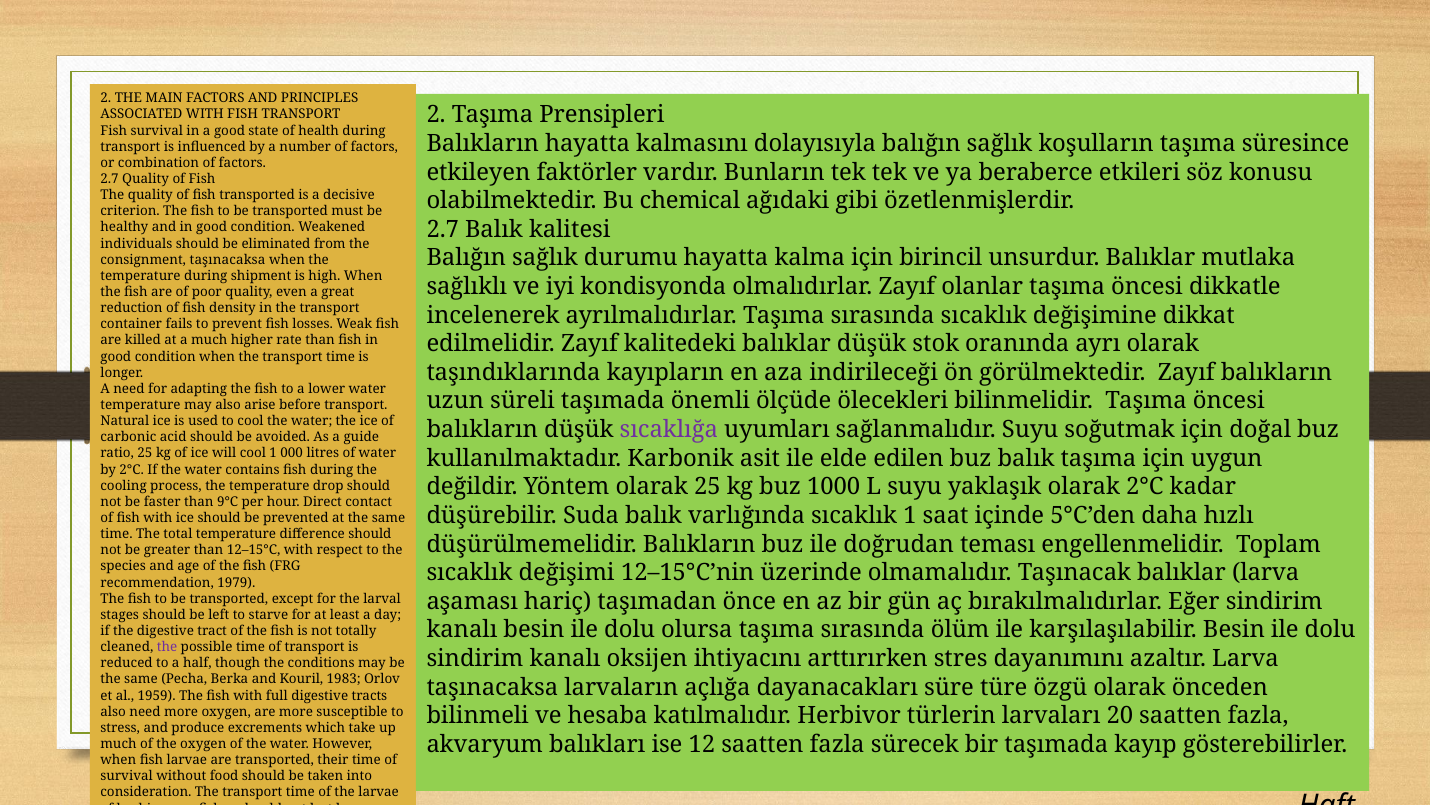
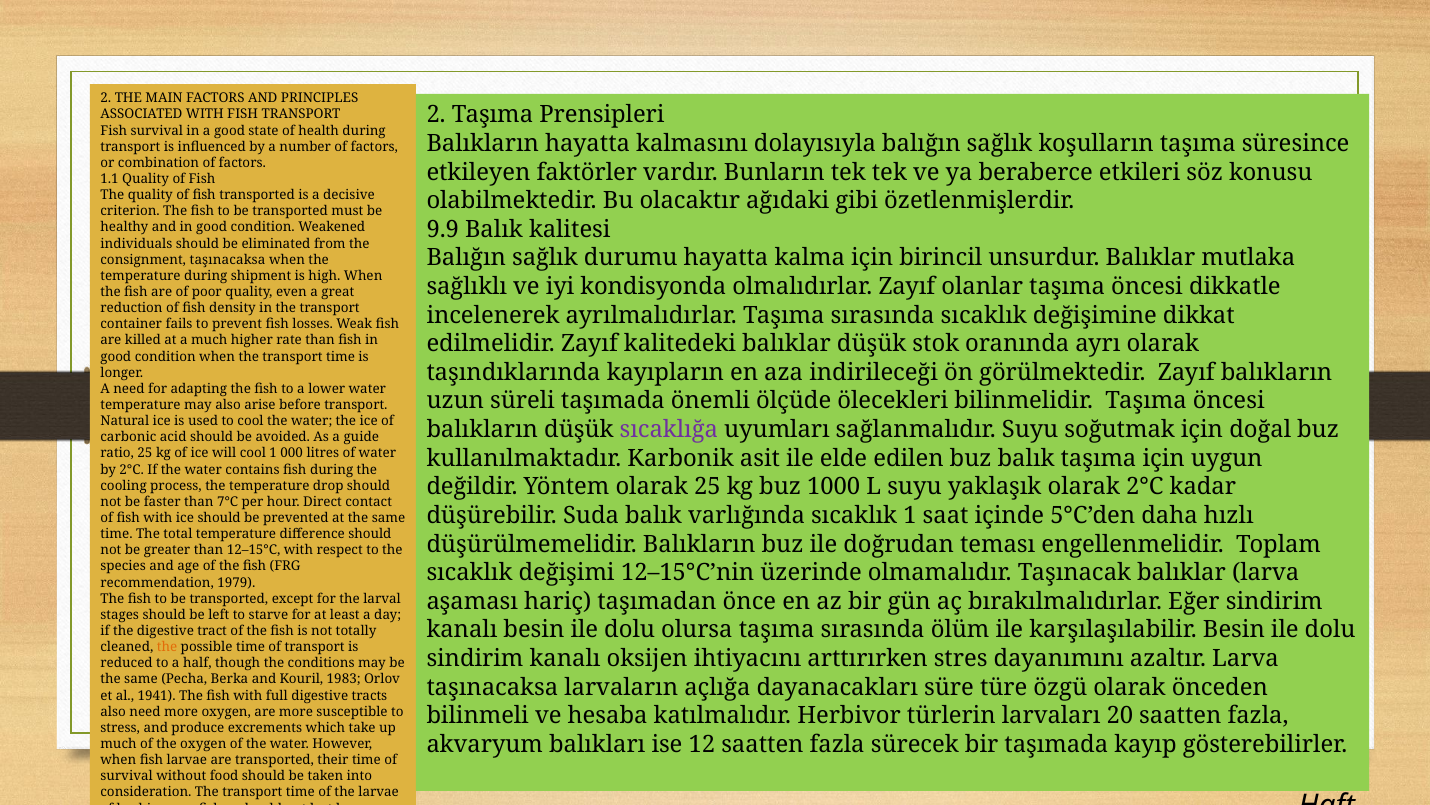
2.7: 2.7 -> 1.1 (110, 179)
chemical: chemical -> olacaktır (690, 201)
2.7: 2.7 -> 9.9 (443, 229)
9°C: 9°C -> 7°C (228, 501)
the colour: purple -> orange (167, 647)
1959: 1959 -> 1941 (157, 695)
